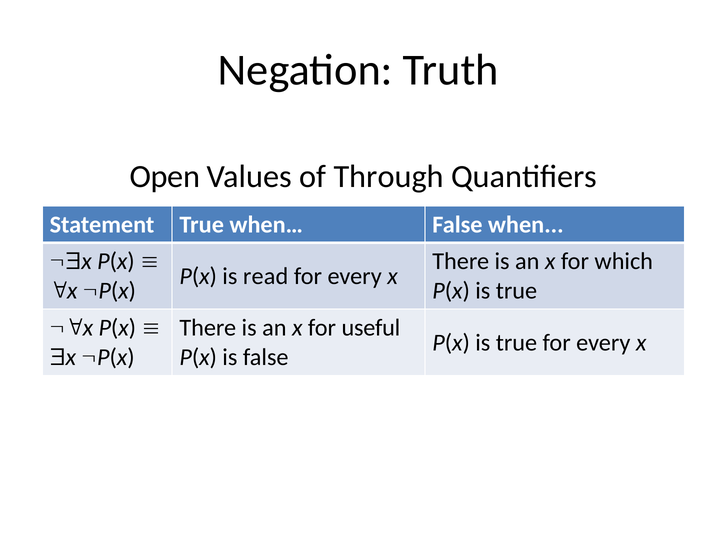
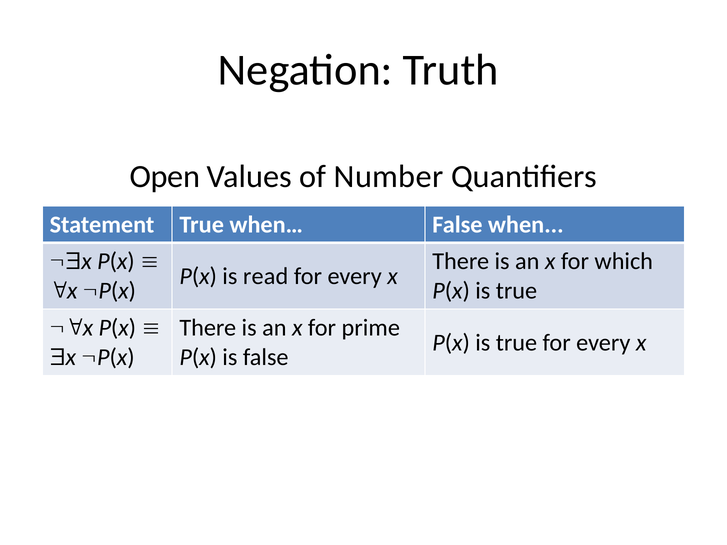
Through: Through -> Number (389, 177)
useful: useful -> prime (371, 328)
